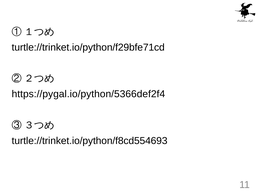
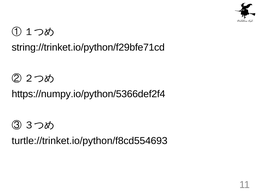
turtle://trinket.io/python/f29bfe71cd: turtle://trinket.io/python/f29bfe71cd -> string://trinket.io/python/f29bfe71cd (88, 47)
https://pygal.io/python/5366def2f4: https://pygal.io/python/5366def2f4 -> https://numpy.io/python/5366def2f4 (88, 94)
